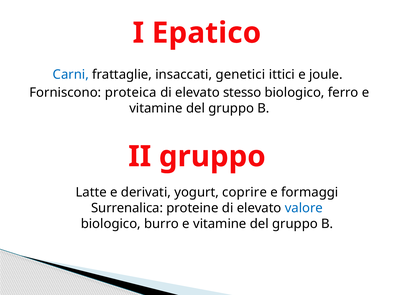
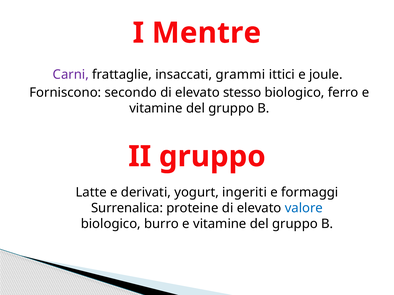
Epatico: Epatico -> Mentre (206, 33)
Carni colour: blue -> purple (71, 75)
genetici: genetici -> grammi (240, 75)
proteica: proteica -> secondo (131, 93)
coprire: coprire -> ingeriti (245, 193)
